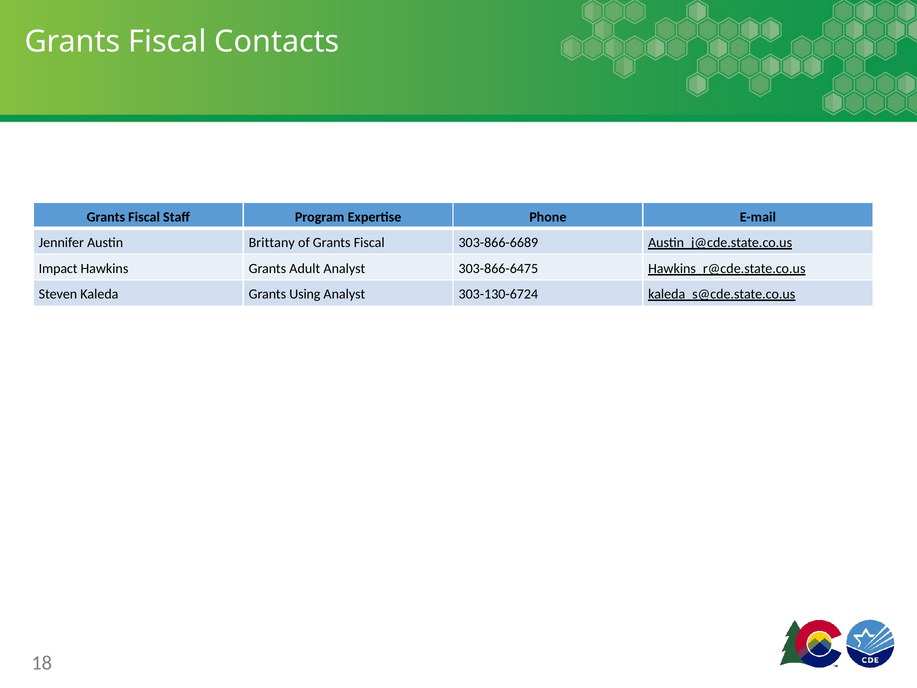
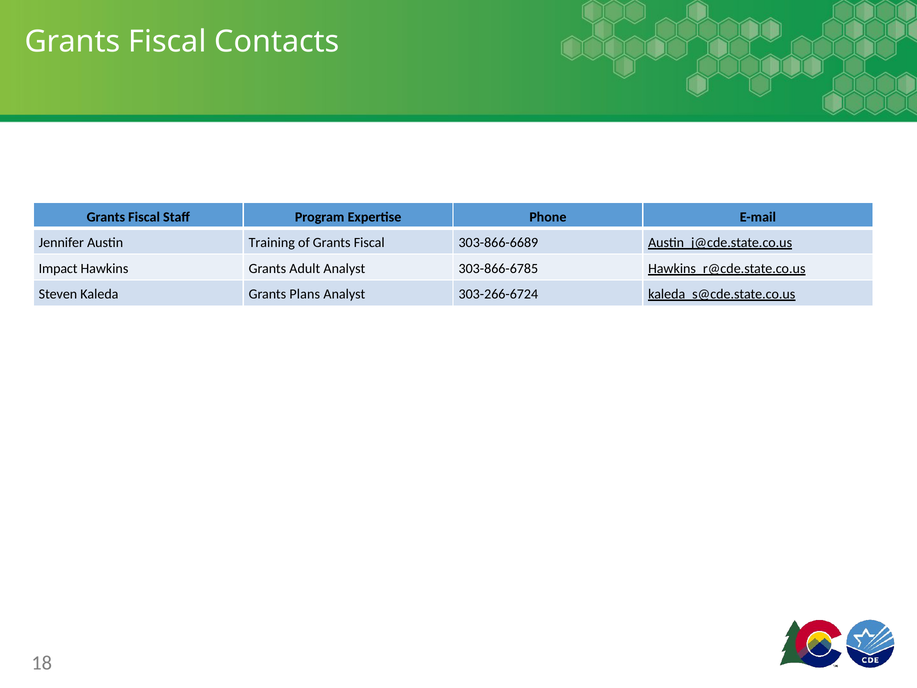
Brittany: Brittany -> Training (272, 243)
303-866-6475: 303-866-6475 -> 303-866-6785 (498, 268)
Using: Using -> Plans (305, 294)
303-130-6724: 303-130-6724 -> 303-266-6724 (498, 294)
